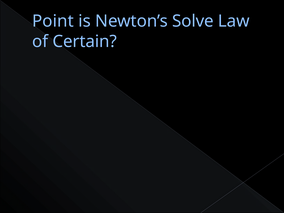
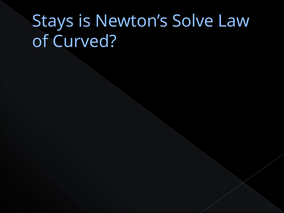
Point: Point -> Stays (53, 21)
Certain: Certain -> Curved (85, 41)
